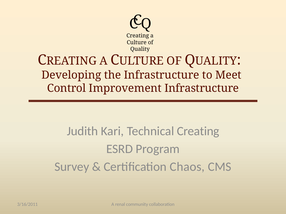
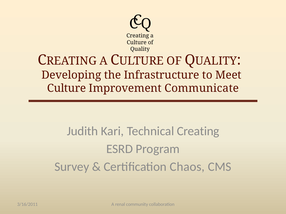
Control: Control -> Culture (67, 88)
Improvement Infrastructure: Infrastructure -> Communicate (202, 88)
